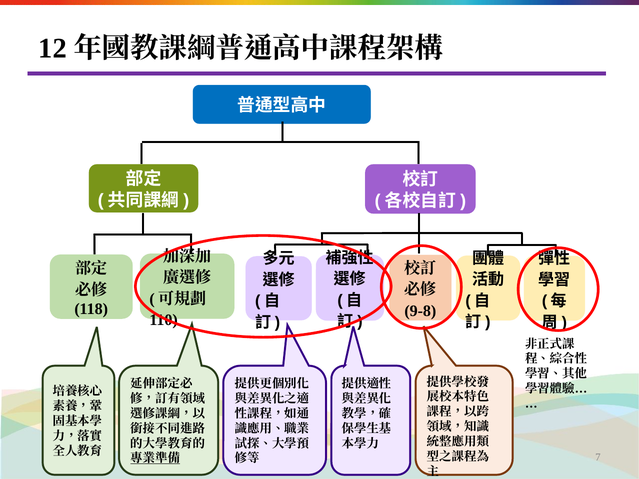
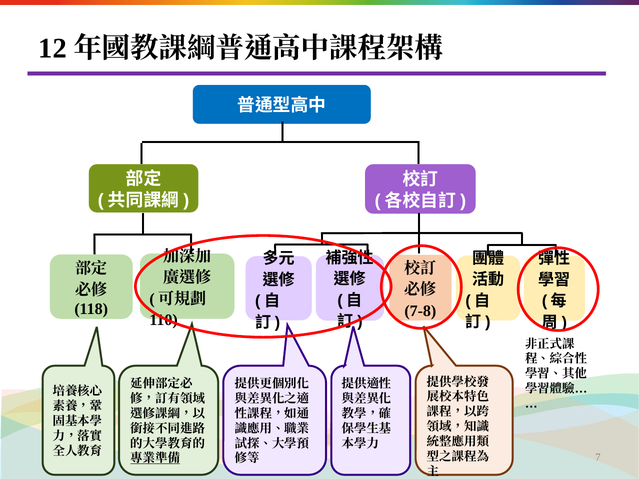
9-8: 9-8 -> 7-8 (420, 311)
